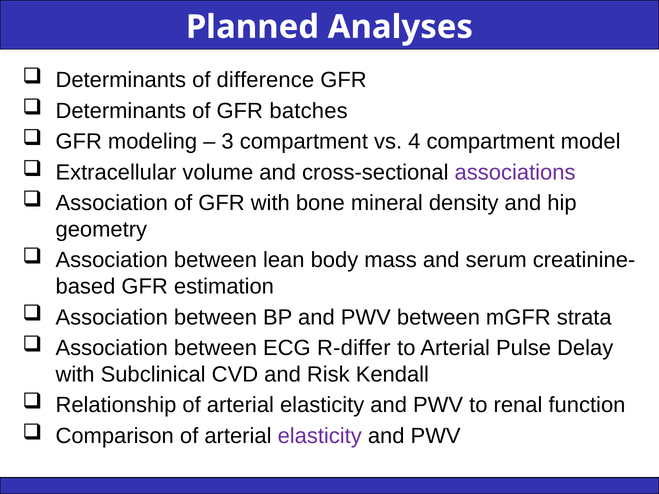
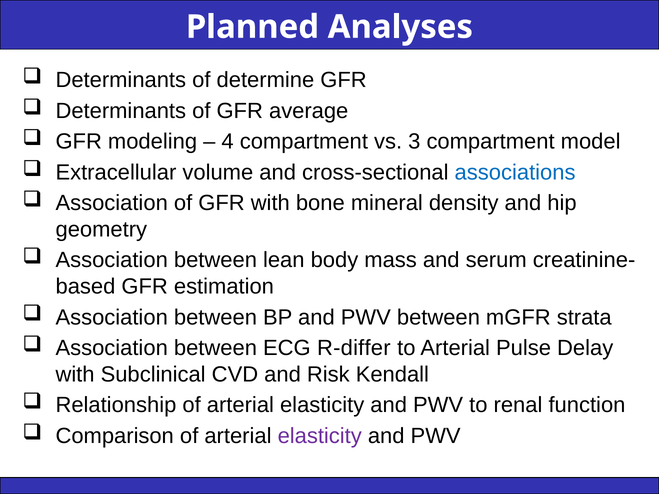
difference: difference -> determine (265, 80)
batches: batches -> average (309, 111)
3: 3 -> 4 (228, 142)
4: 4 -> 3 (414, 142)
associations colour: purple -> blue (515, 173)
